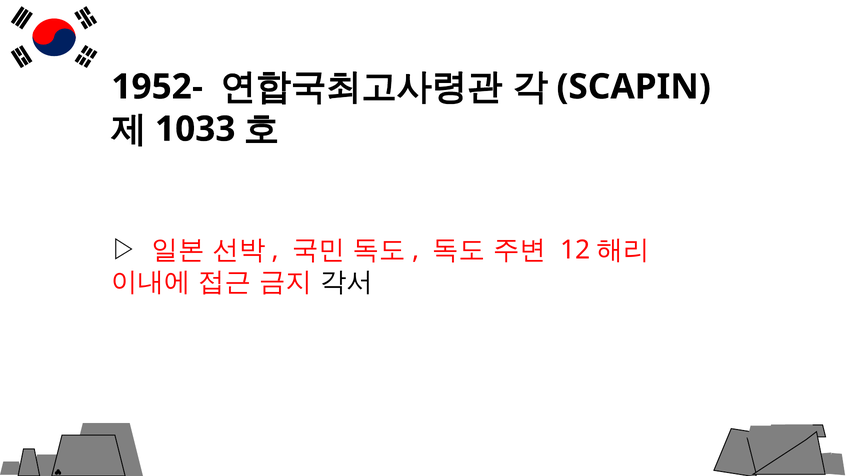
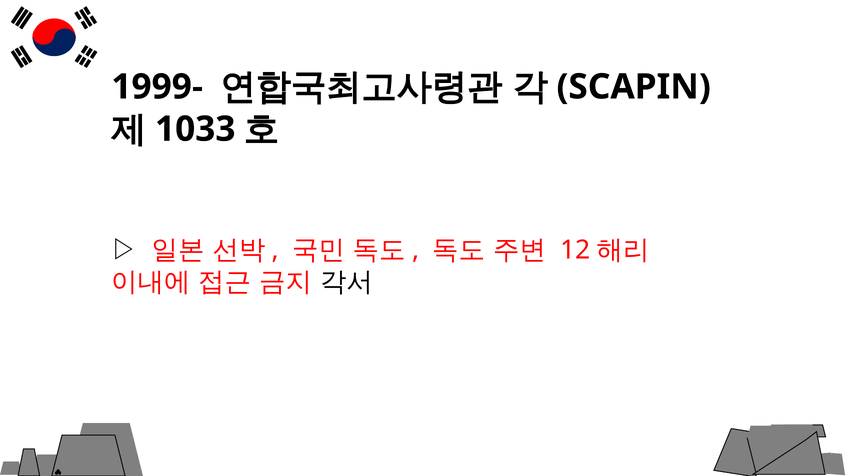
1952-: 1952- -> 1999- (157, 87)
